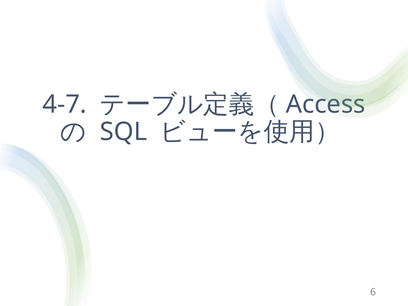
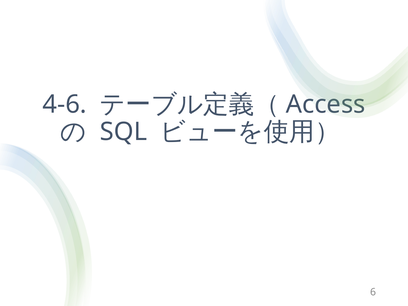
4-7: 4-7 -> 4-6 (65, 104)
